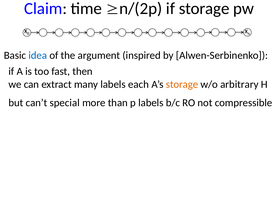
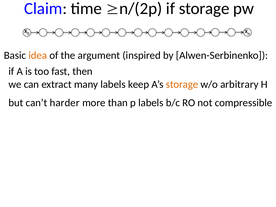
idea colour: blue -> orange (38, 55)
each: each -> keep (139, 84)
special: special -> harder (65, 103)
